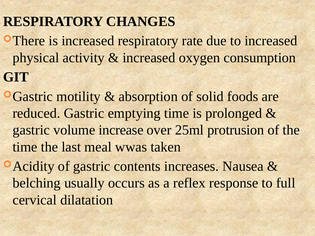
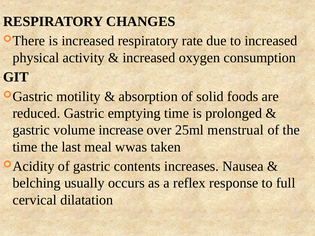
protrusion: protrusion -> menstrual (236, 130)
